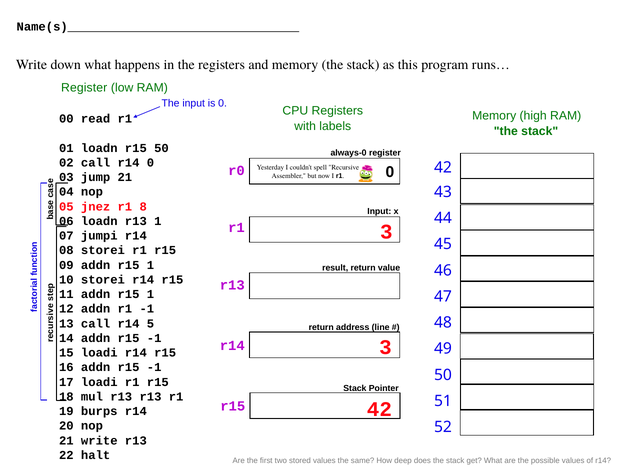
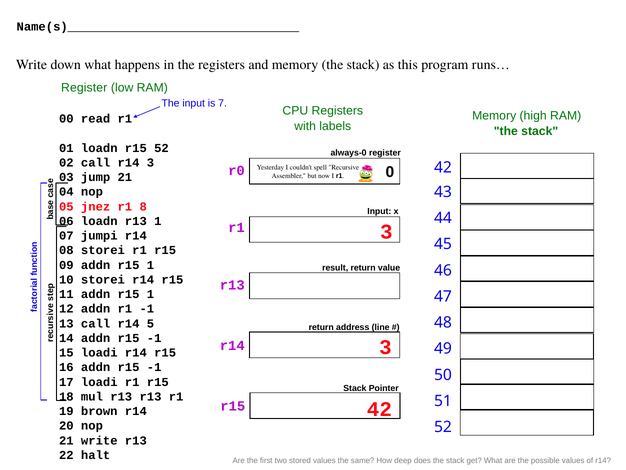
is 0: 0 -> 7 (223, 103)
r15 50: 50 -> 52 (161, 148)
r14 0: 0 -> 3 (150, 162)
burps: burps -> brown (99, 411)
